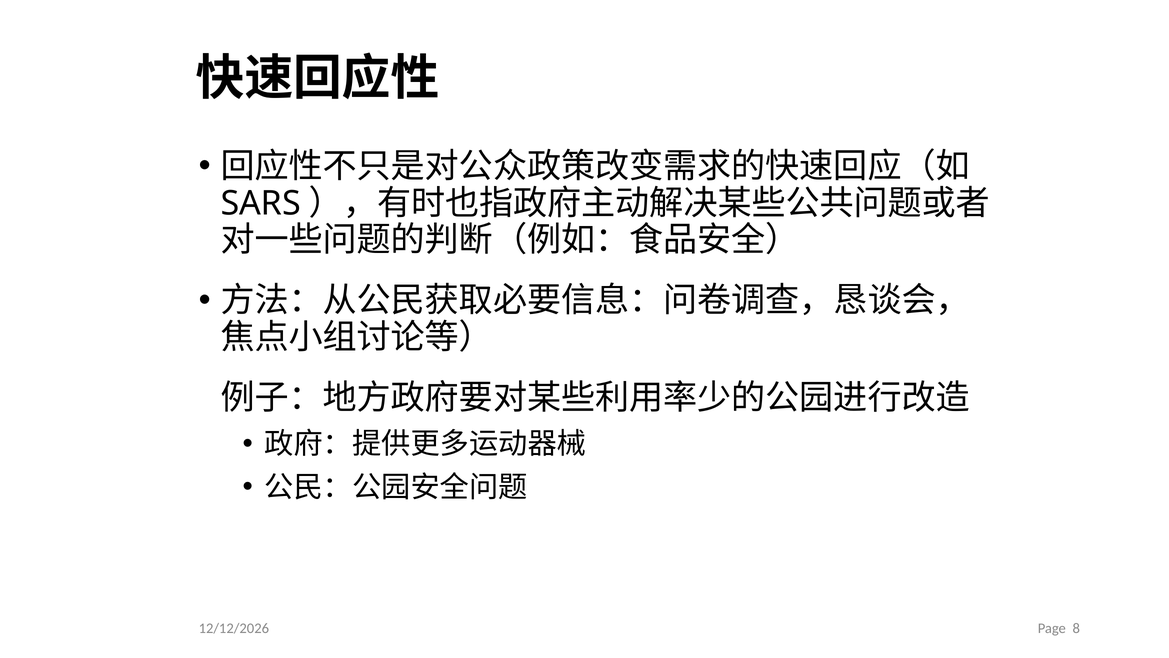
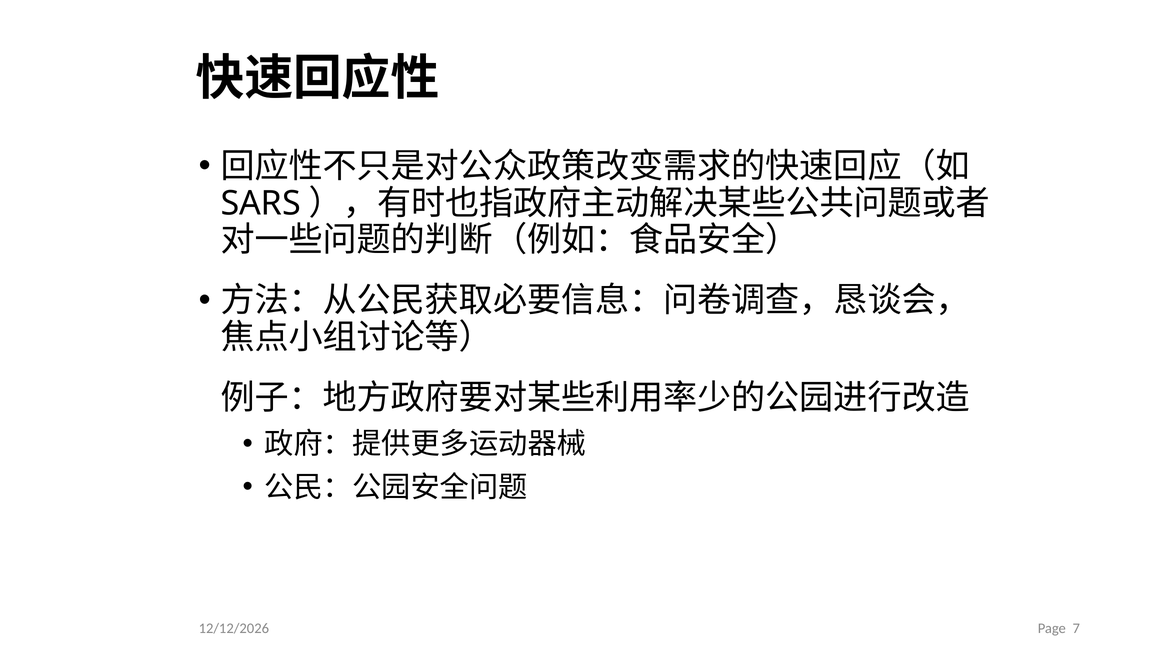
8: 8 -> 7 (1076, 628)
